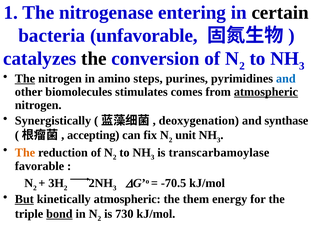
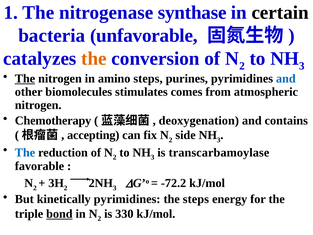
entering: entering -> synthase (192, 13)
the colour: black -> orange (94, 59)
atmospheric underline: present -> none (266, 92)
Synergistically: Synergistically -> Chemotherapy (53, 120)
synthase: synthase -> contains (286, 120)
unit: unit -> side (186, 135)
The colour: orange -> blue (25, 152)
-70.5: -70.5 -> -72.2 (174, 183)
But underline: present -> none (24, 199)
kinetically atmospheric: atmospheric -> pyrimidines (127, 199)
the them: them -> steps (196, 199)
730: 730 -> 330 (124, 214)
